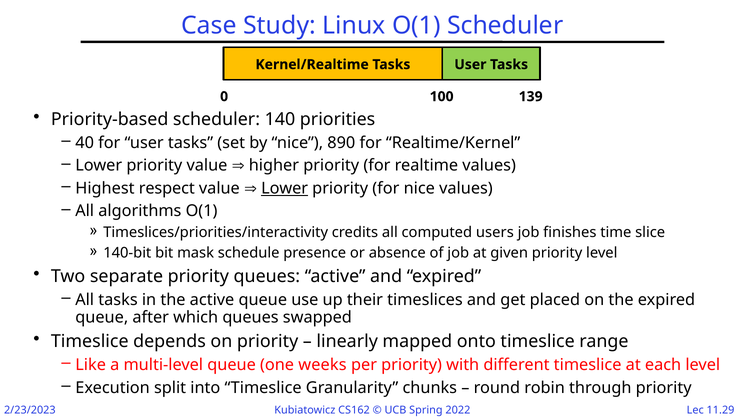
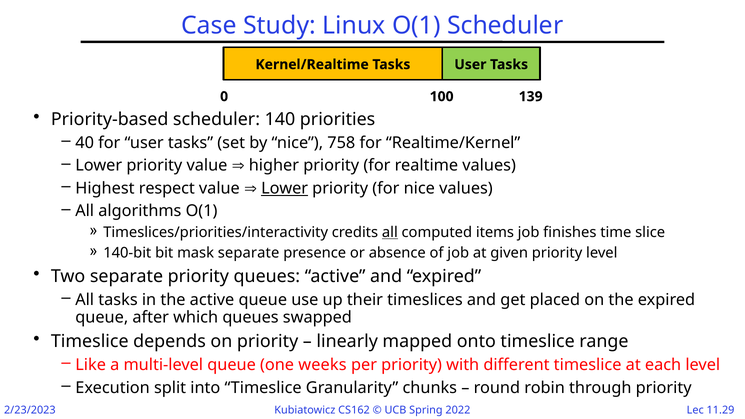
890: 890 -> 758 (341, 143)
all underline: none -> present (390, 232)
users: users -> items (495, 232)
mask schedule: schedule -> separate (249, 253)
